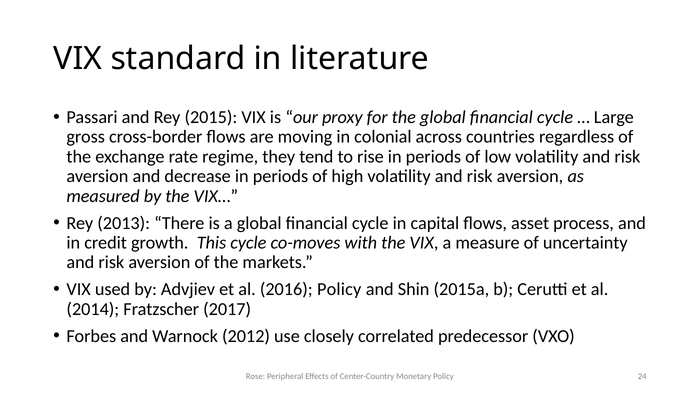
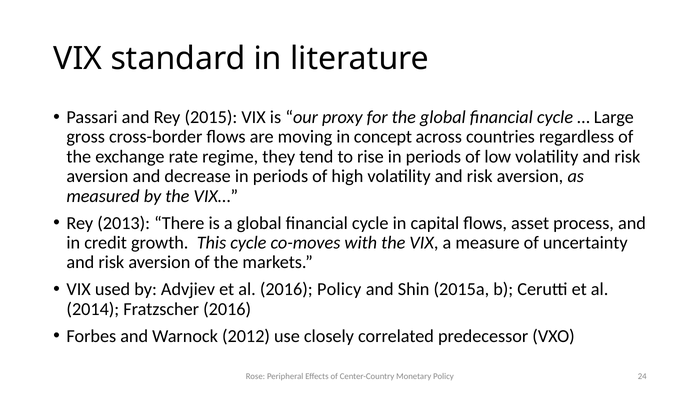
colonial: colonial -> concept (383, 137)
Fratzscher 2017: 2017 -> 2016 (227, 309)
